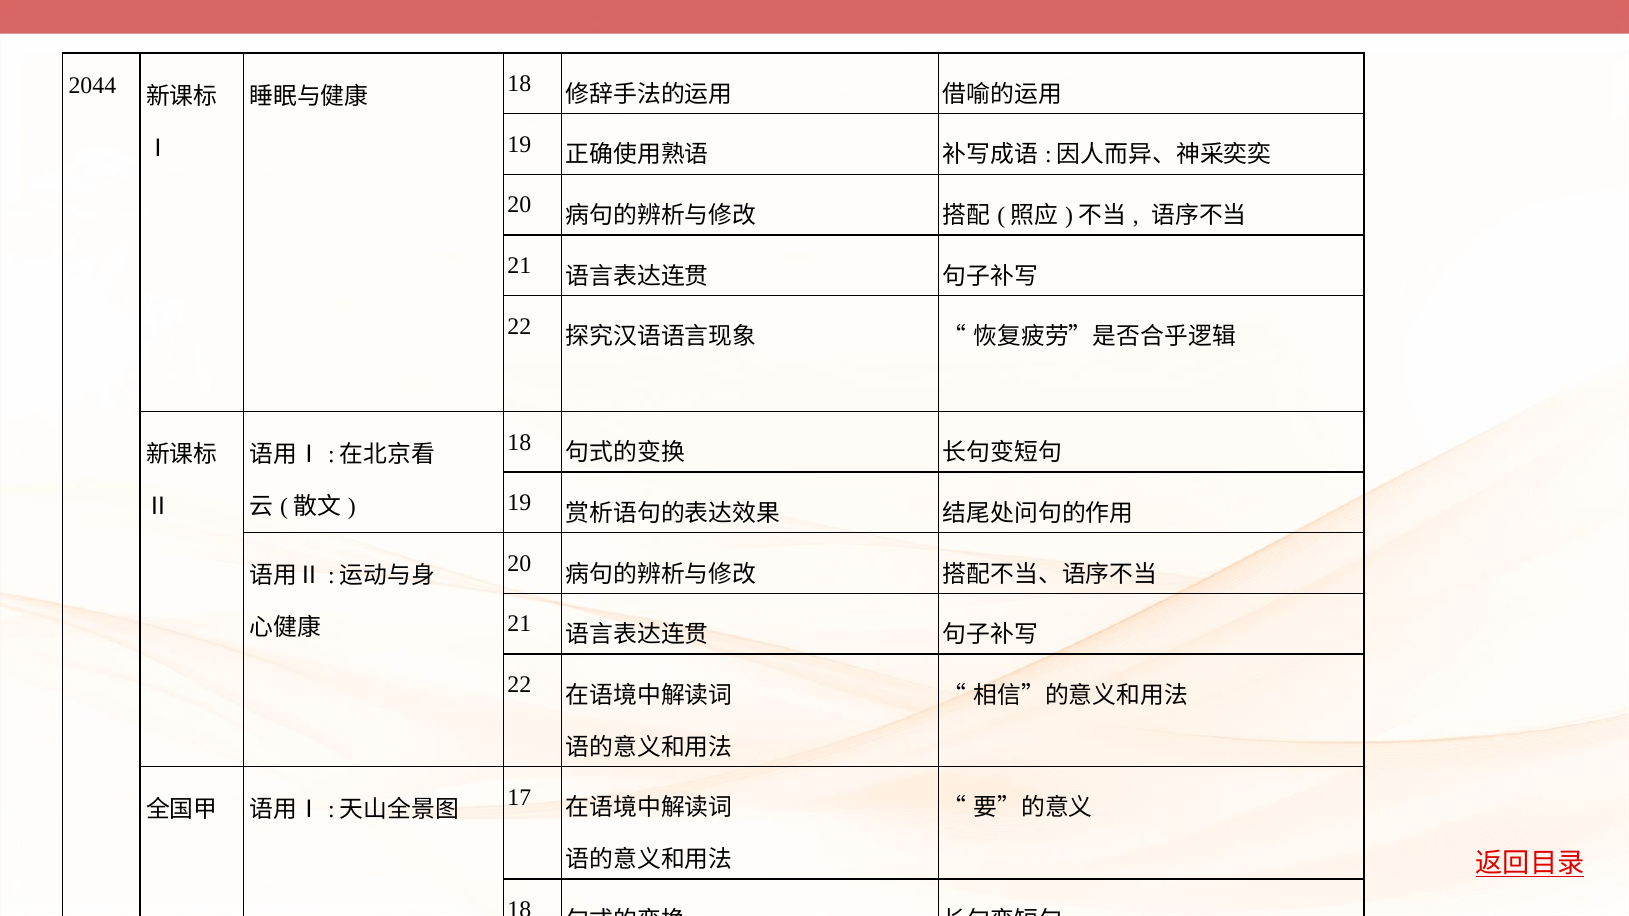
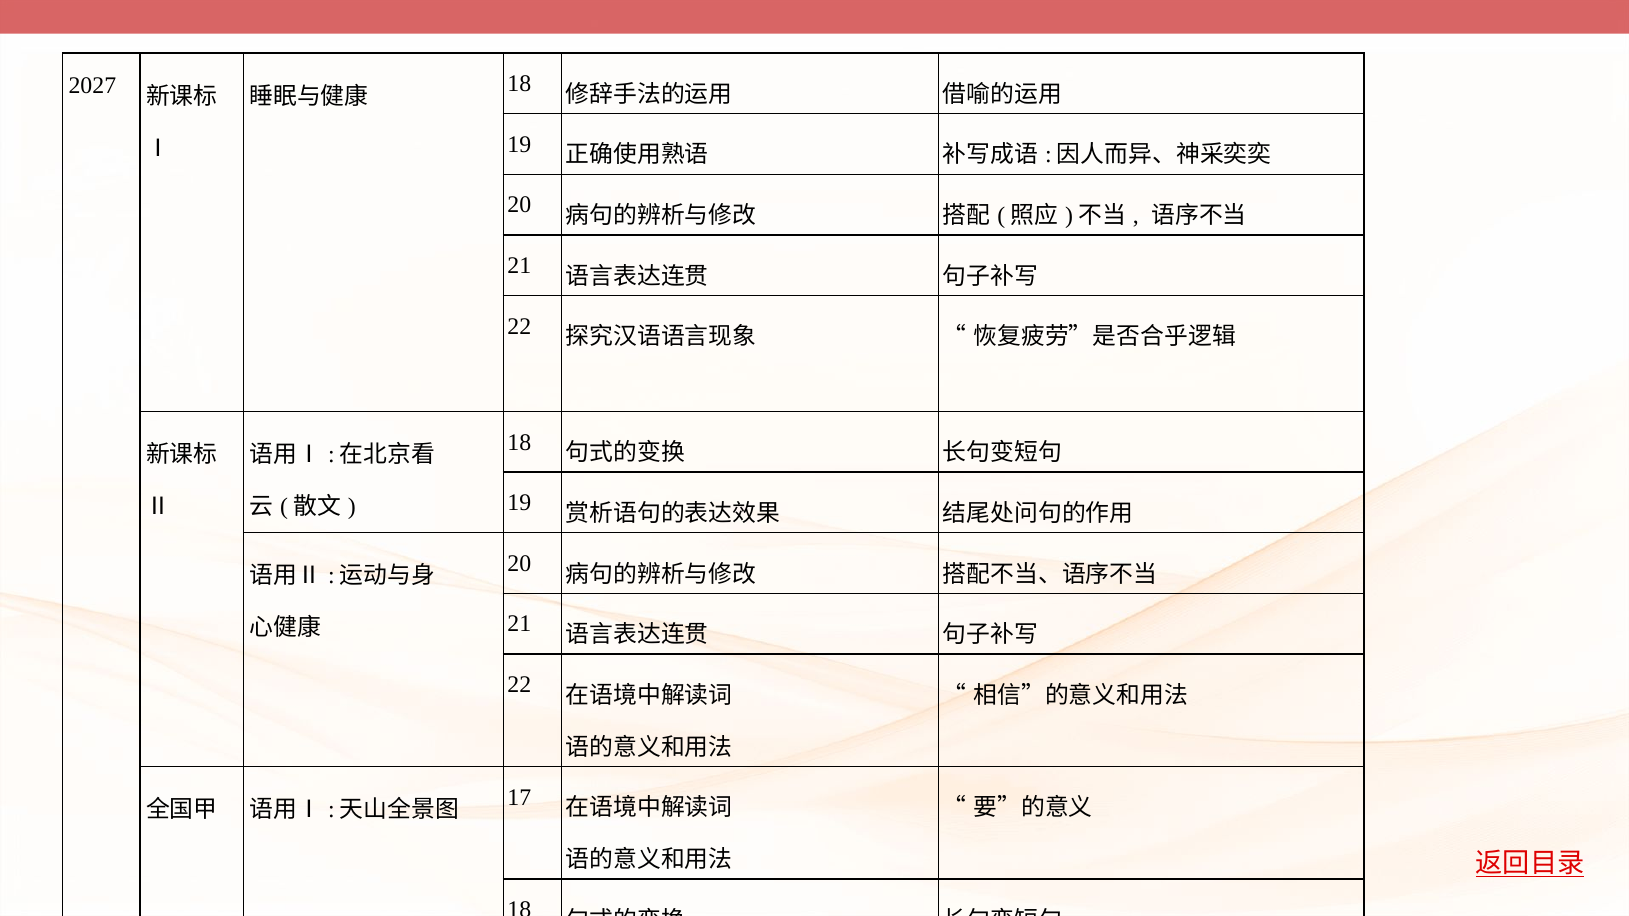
2044: 2044 -> 2027 (92, 85)
